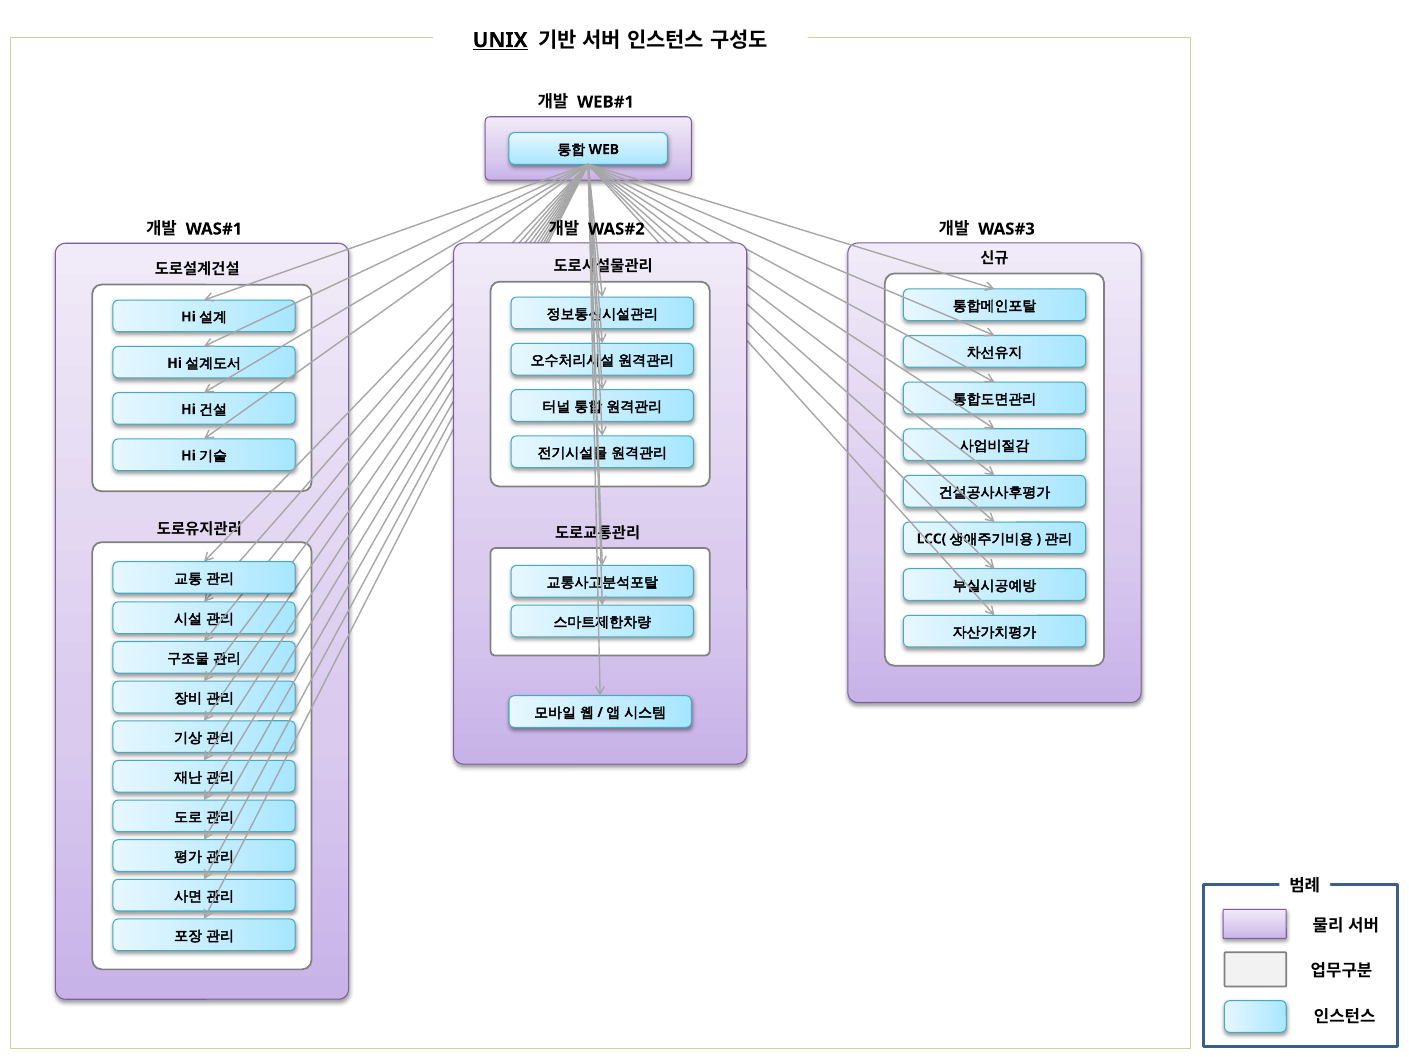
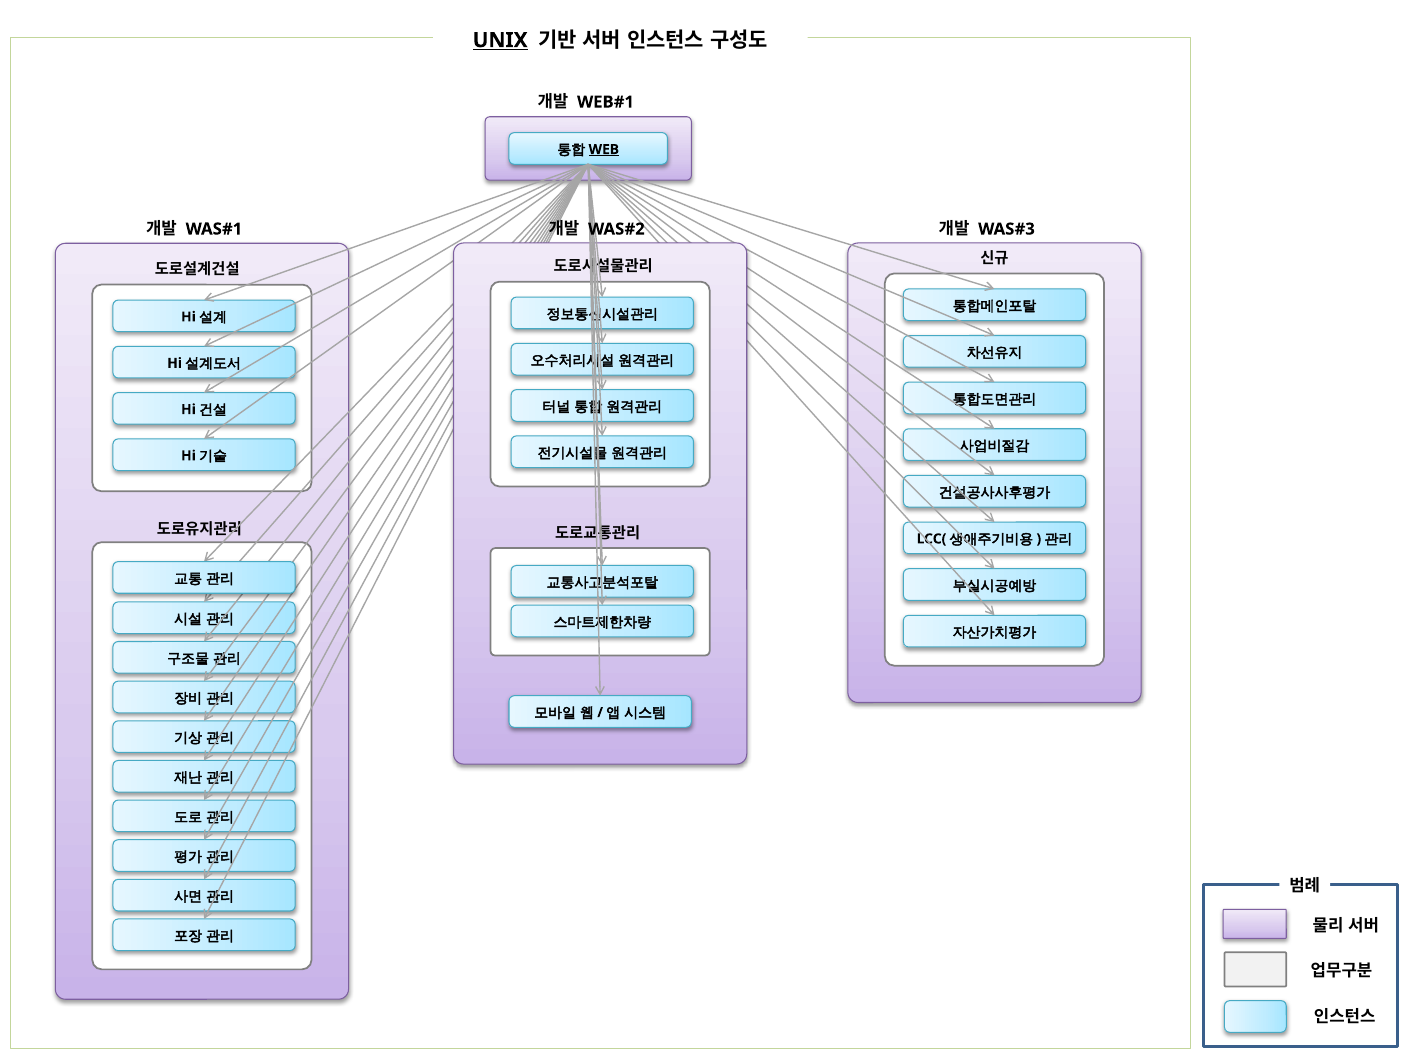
WEB underline: none -> present (604, 149)
